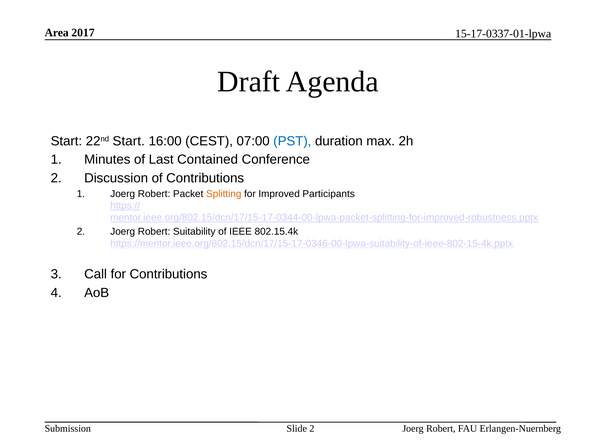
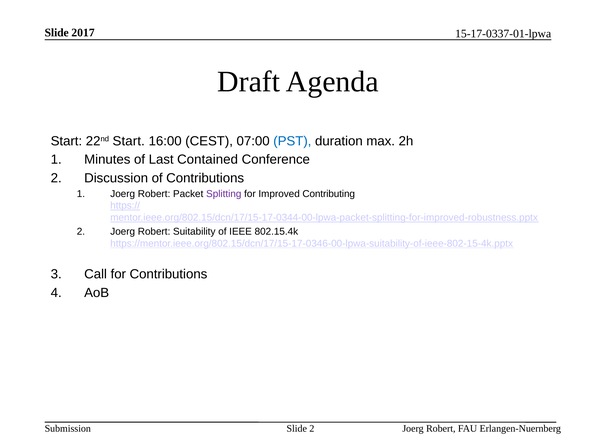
Area: Area -> Slide (57, 33)
Splitting colour: orange -> purple (224, 194)
Participants: Participants -> Contributing (329, 194)
